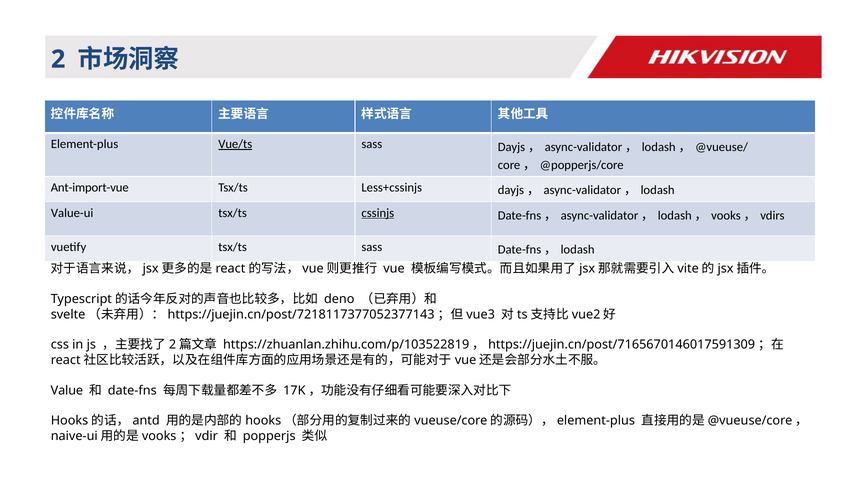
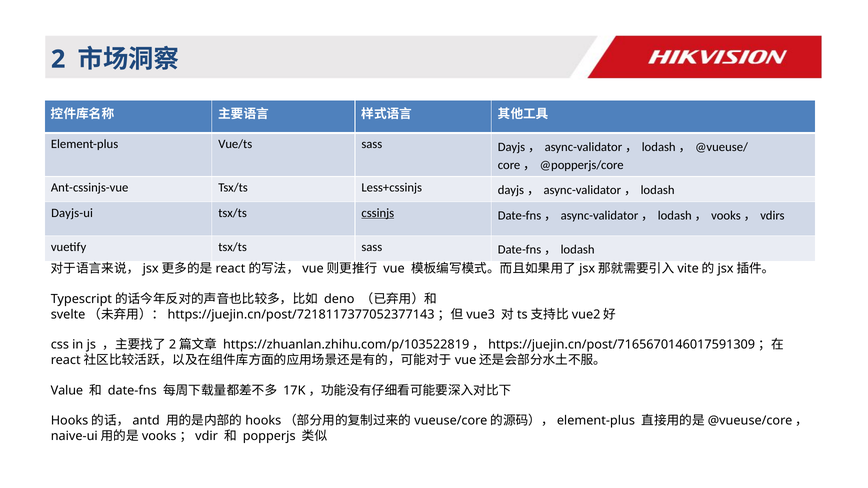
Vue/ts underline: present -> none (235, 144)
Ant-import-vue: Ant-import-vue -> Ant-cssinjs-vue (90, 188)
Value-ui: Value-ui -> Dayjs-ui (72, 213)
